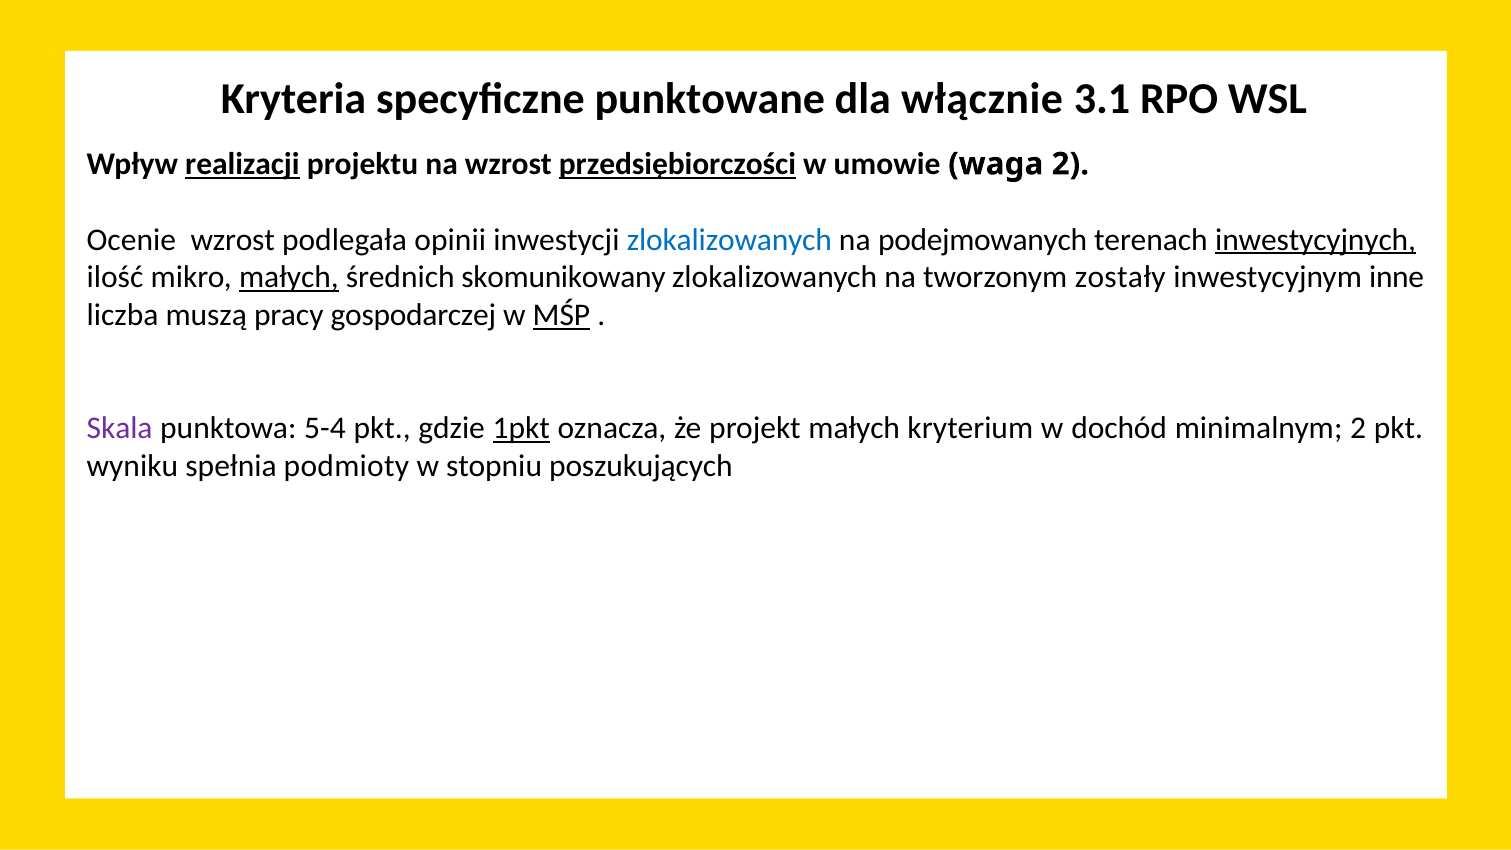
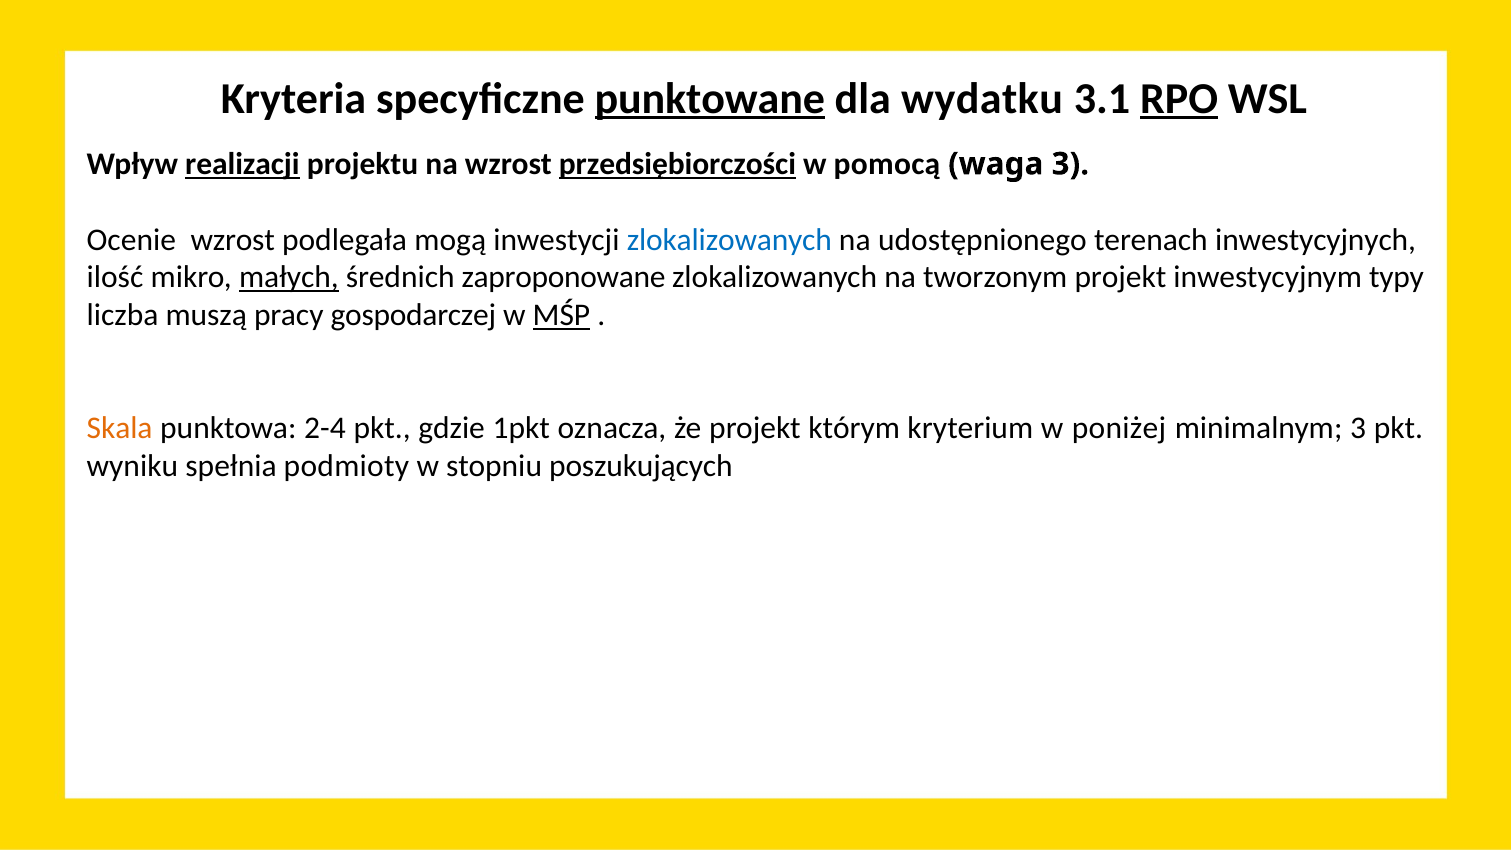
punktowane underline: none -> present (710, 99)
włącznie: włącznie -> wydatku (982, 99)
RPO underline: none -> present (1179, 99)
umowie: umowie -> pomocą (887, 164)
waga 2: 2 -> 3 (1070, 164)
opinii: opinii -> mogą (450, 240)
podejmowanych: podejmowanych -> udostępnionego (982, 240)
inwestycyjnych underline: present -> none (1316, 240)
skomunikowany: skomunikowany -> zaproponowane (564, 277)
tworzonym zostały: zostały -> projekt (1120, 277)
inne: inne -> typy (1397, 277)
Skala colour: purple -> orange (120, 429)
5-4: 5-4 -> 2-4 (325, 429)
1pkt underline: present -> none (521, 429)
projekt małych: małych -> którym (854, 429)
dochód: dochód -> poniżej (1119, 429)
minimalnym 2: 2 -> 3 (1358, 429)
